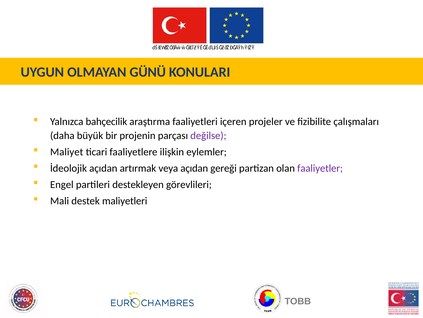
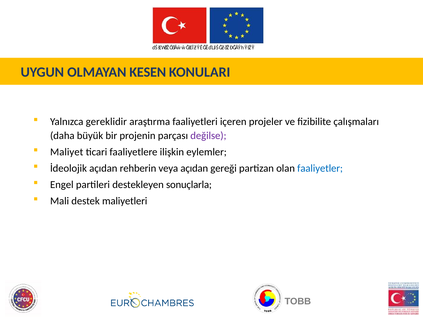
GÜNÜ: GÜNÜ -> KESEN (148, 72)
bahçecilik: bahçecilik -> gereklidir (106, 121)
artırmak: artırmak -> rehberin (138, 168)
faaliyetler colour: purple -> blue (320, 168)
görevlileri: görevlileri -> sonuçlarla (189, 184)
